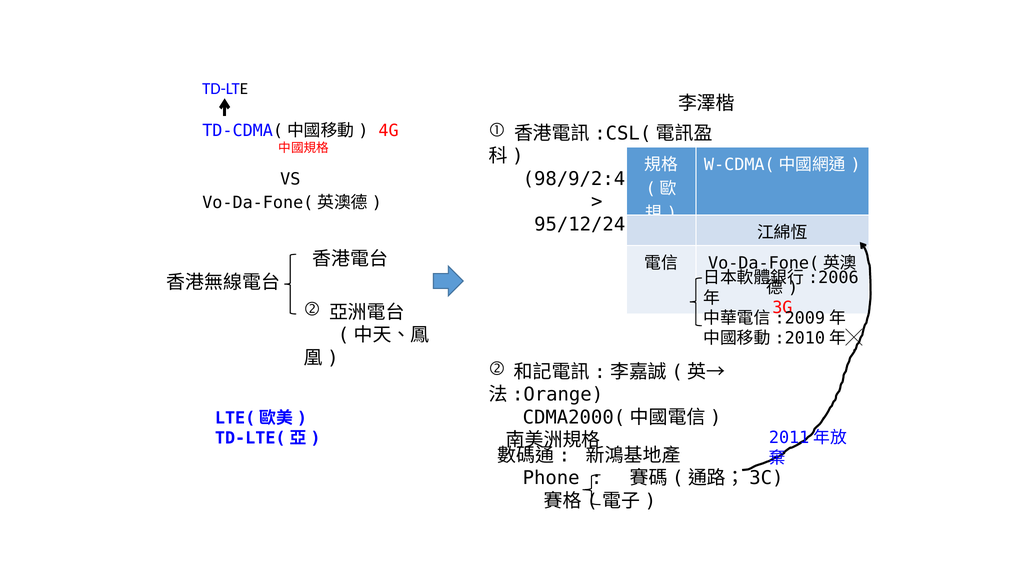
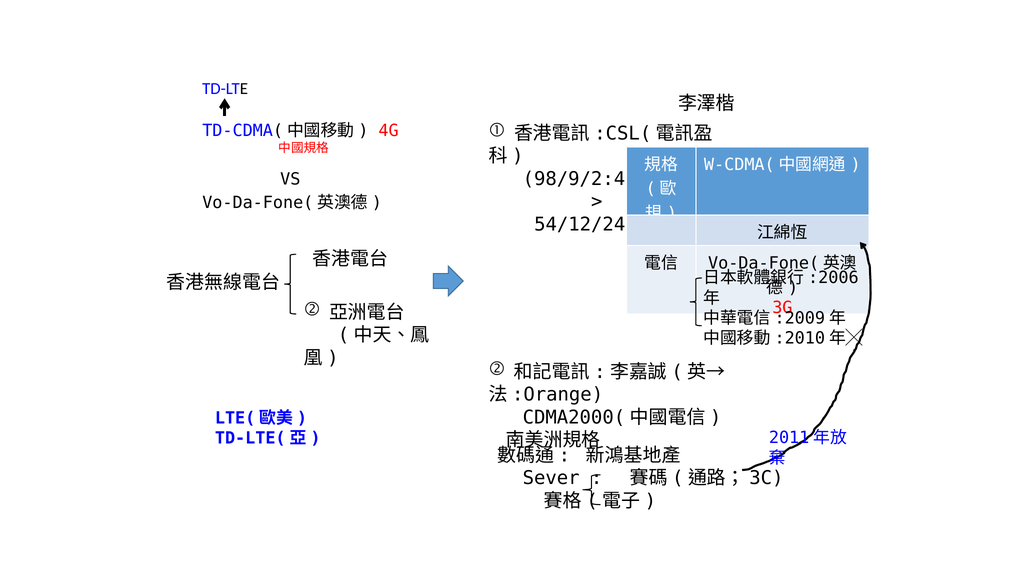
95/12/24: 95/12/24 -> 54/12/24 (580, 224)
Phone: Phone -> Sever (551, 478)
